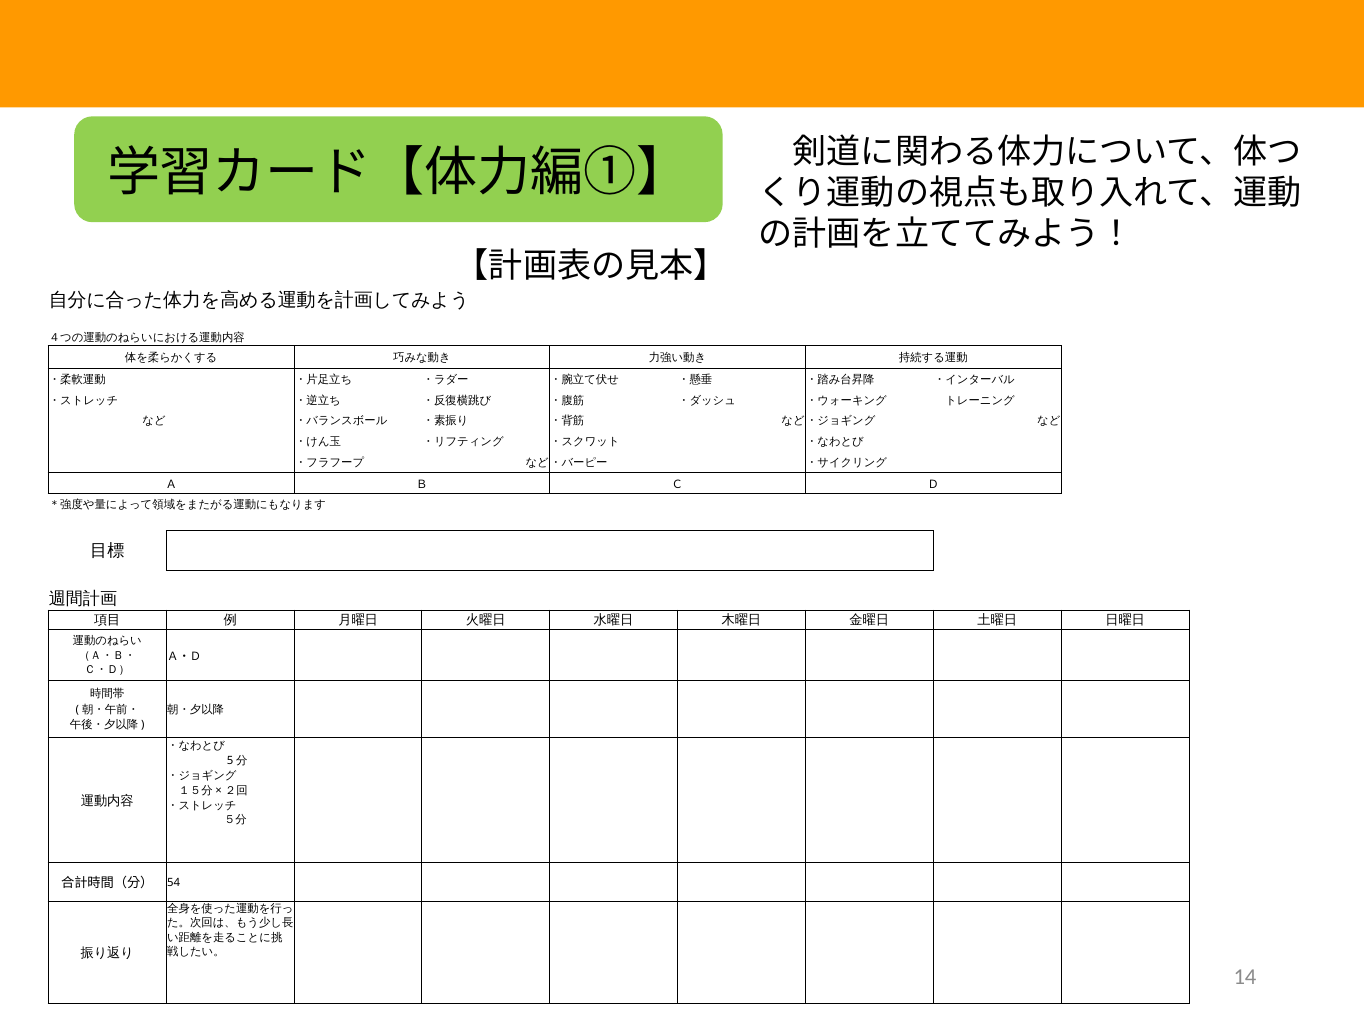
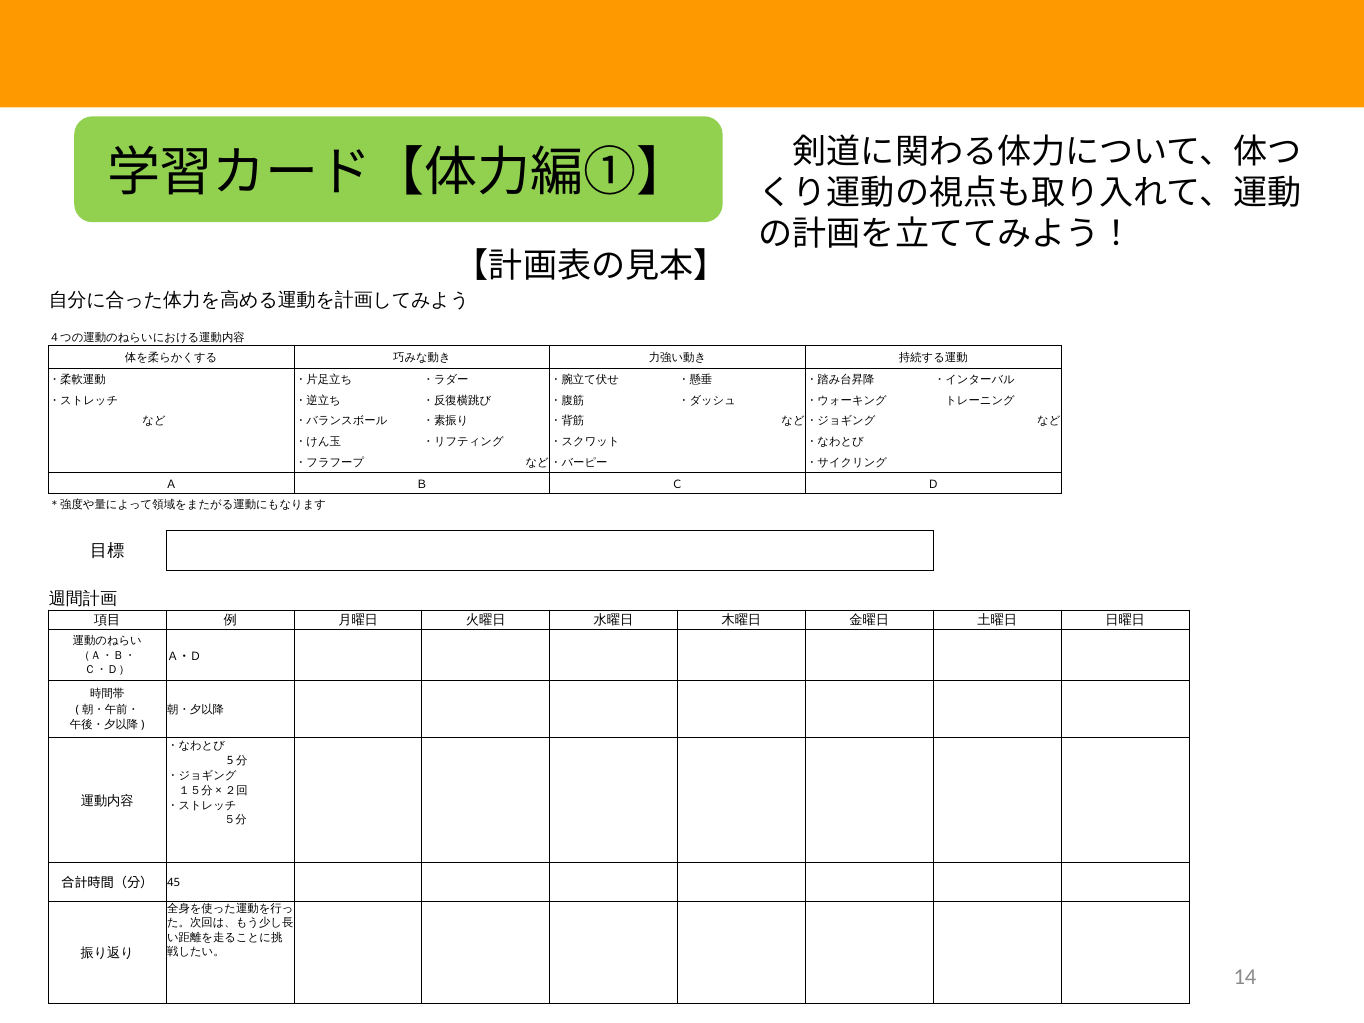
54: 54 -> 45 (174, 883)
